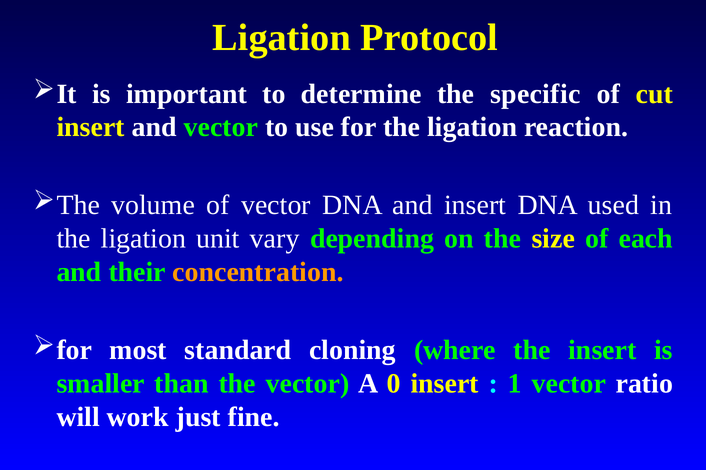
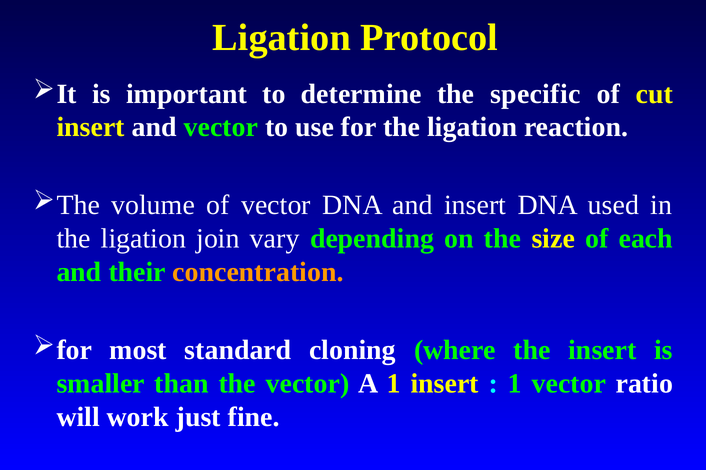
unit: unit -> join (218, 239)
A 0: 0 -> 1 (394, 384)
